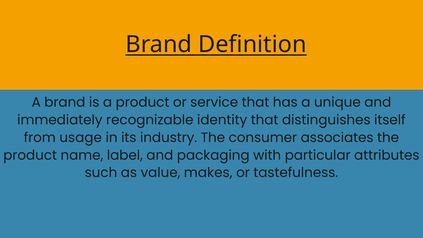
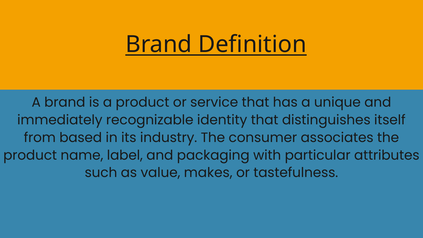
usage: usage -> based (81, 138)
